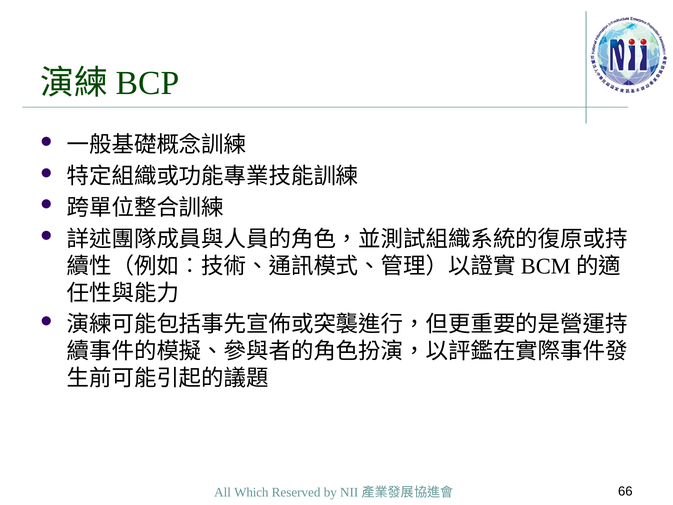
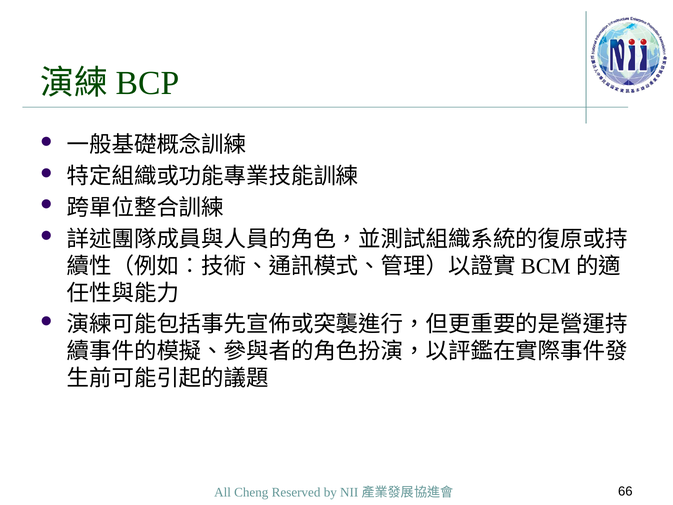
Which: Which -> Cheng (251, 492)
